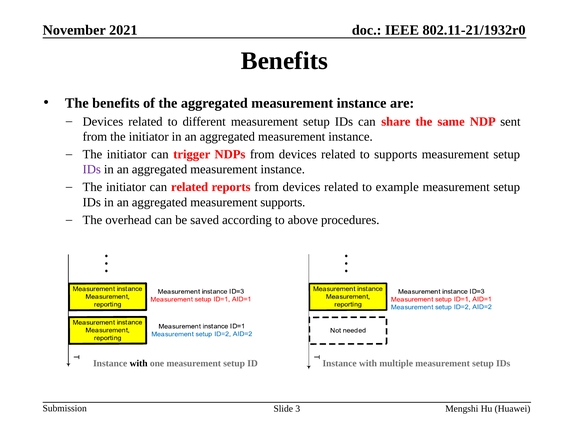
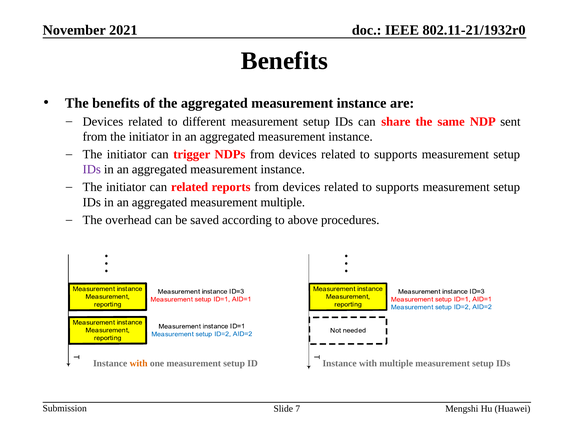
example: example -> supports (397, 187)
measurement supports: supports -> multiple (283, 203)
with colour: black -> orange (139, 364)
3: 3 -> 7 (298, 409)
